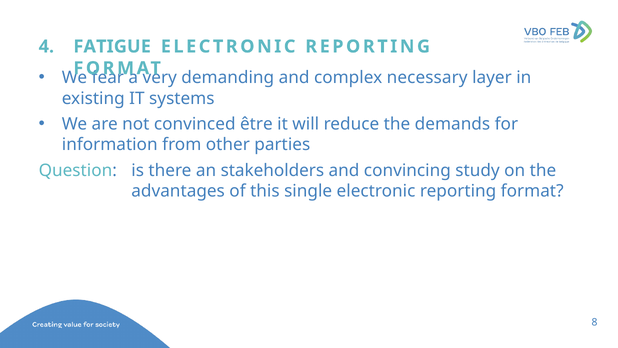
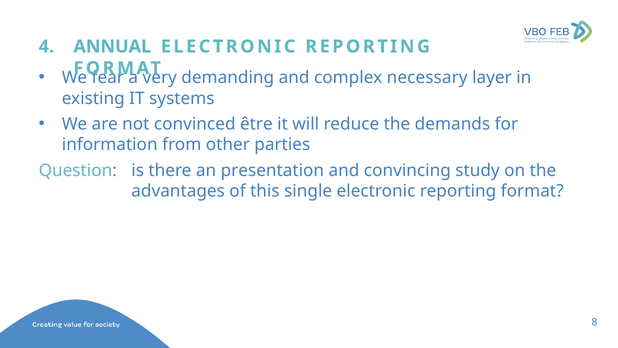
FATIGUE: FATIGUE -> ANNUAL (112, 46)
stakeholders: stakeholders -> presentation (272, 170)
